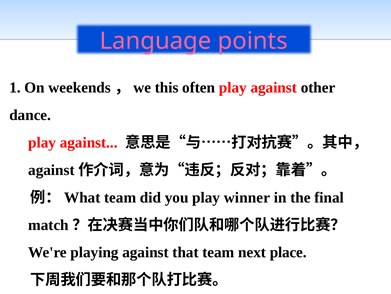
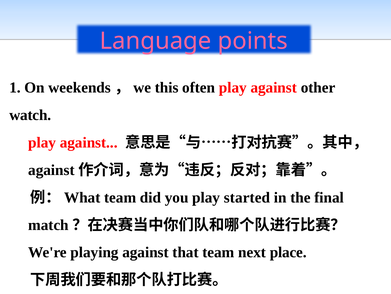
dance: dance -> watch (30, 115)
winner: winner -> started (247, 197)
